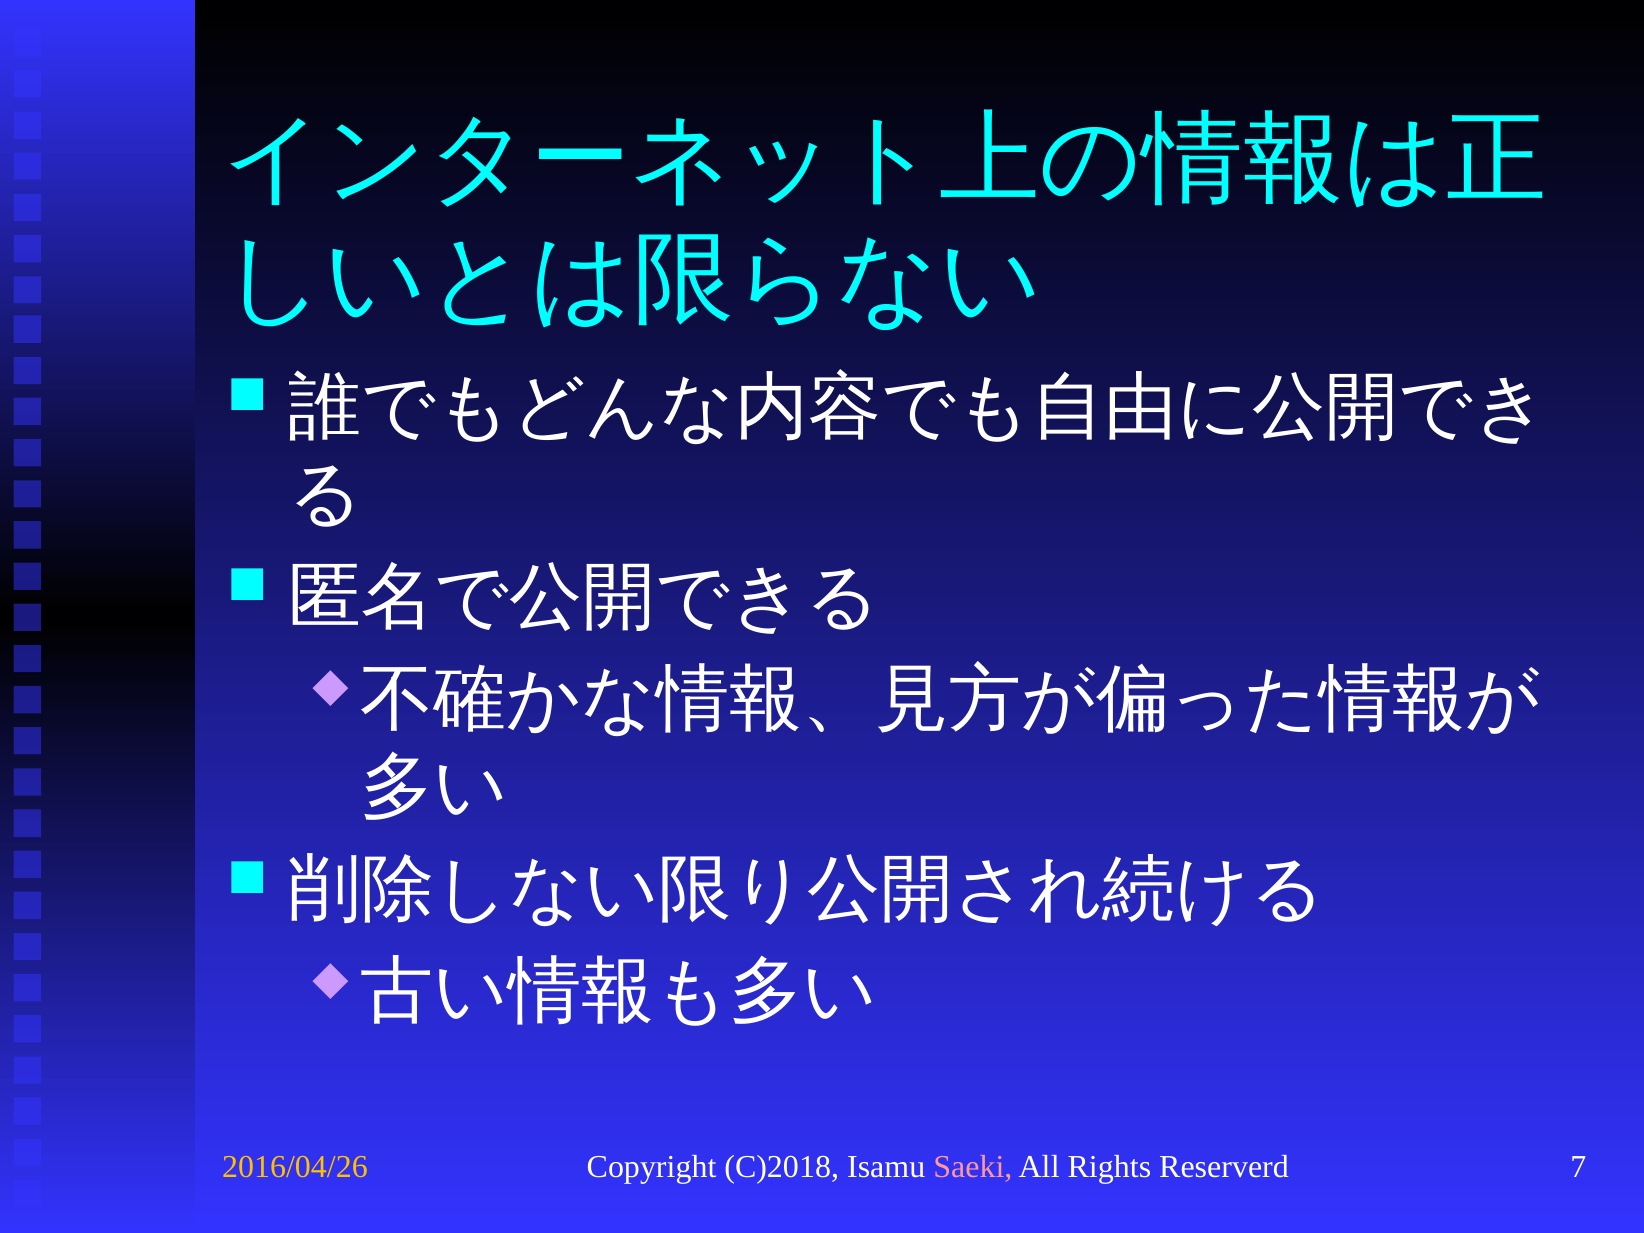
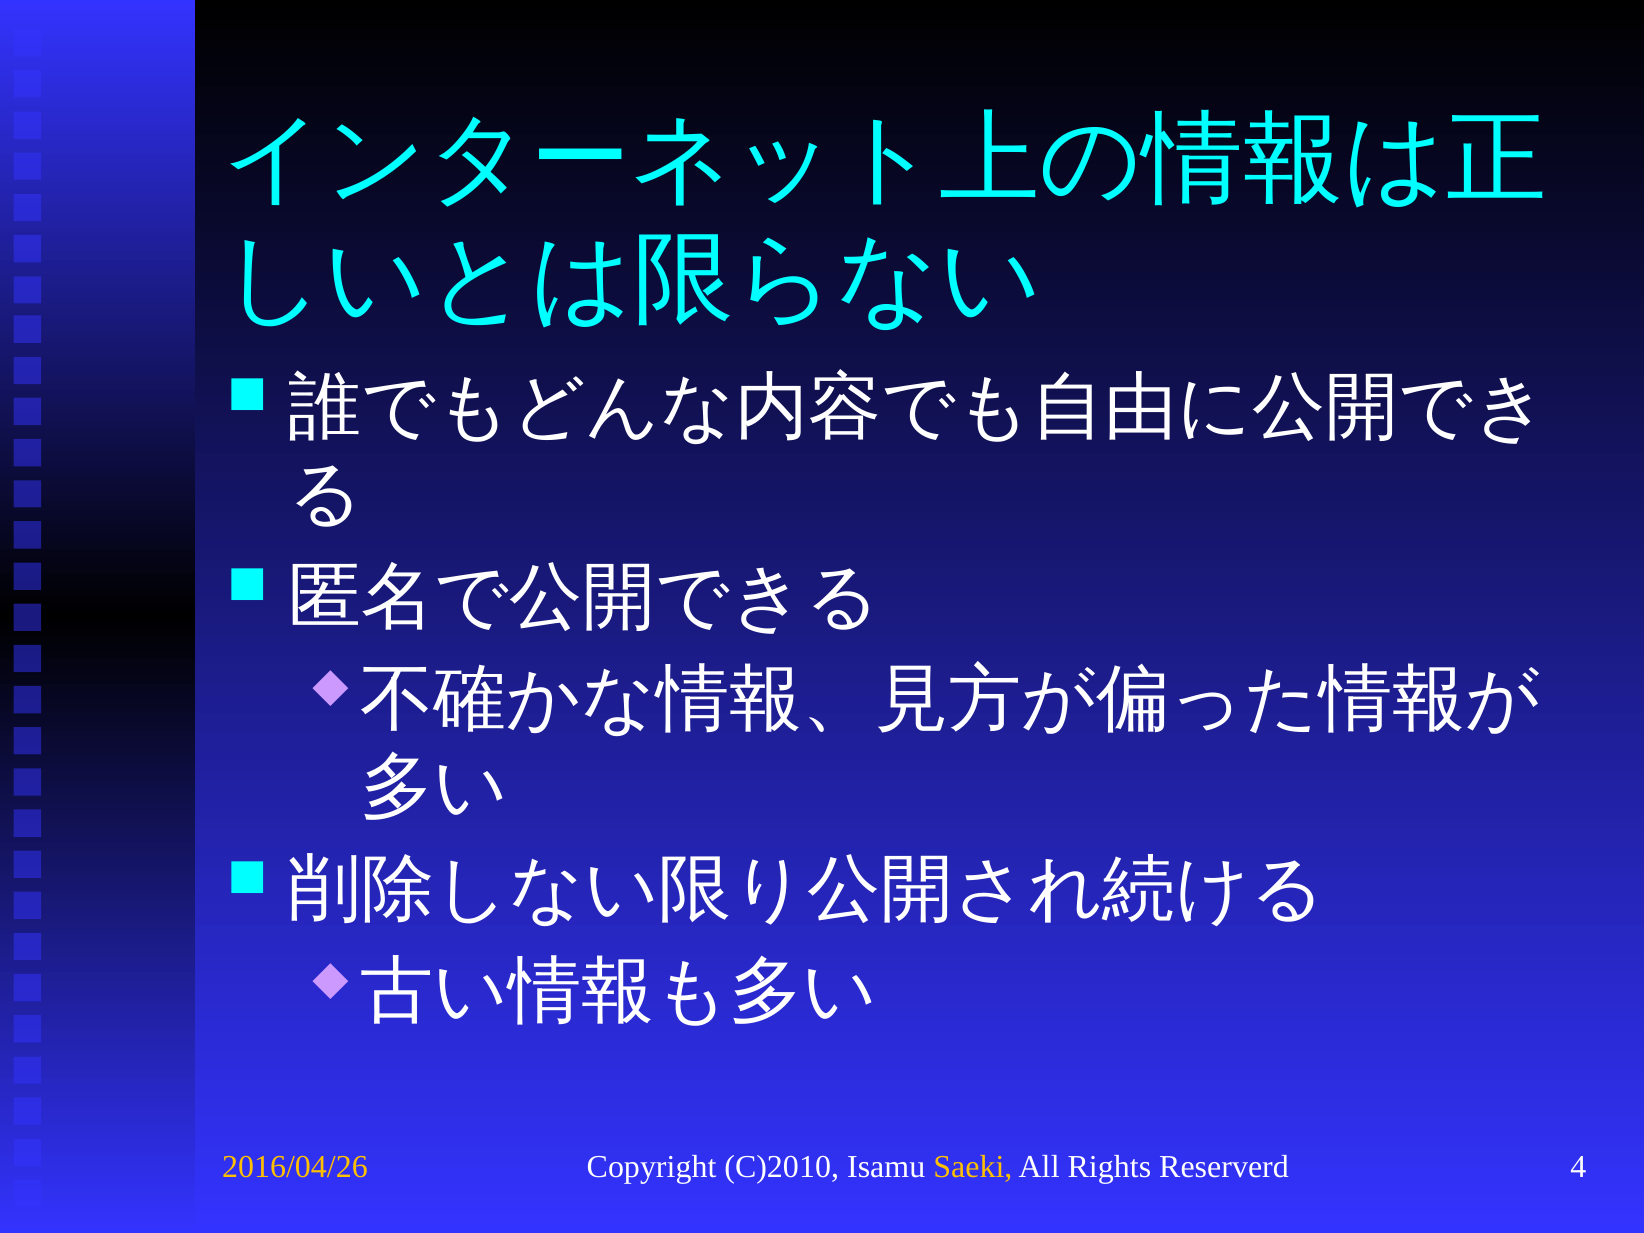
C)2018: C)2018 -> C)2010 (782, 1167)
Saeki colour: pink -> yellow (973, 1167)
7: 7 -> 4 (1578, 1167)
